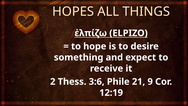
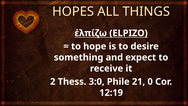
3:6: 3:6 -> 3:0 (97, 81)
9: 9 -> 0 (150, 81)
